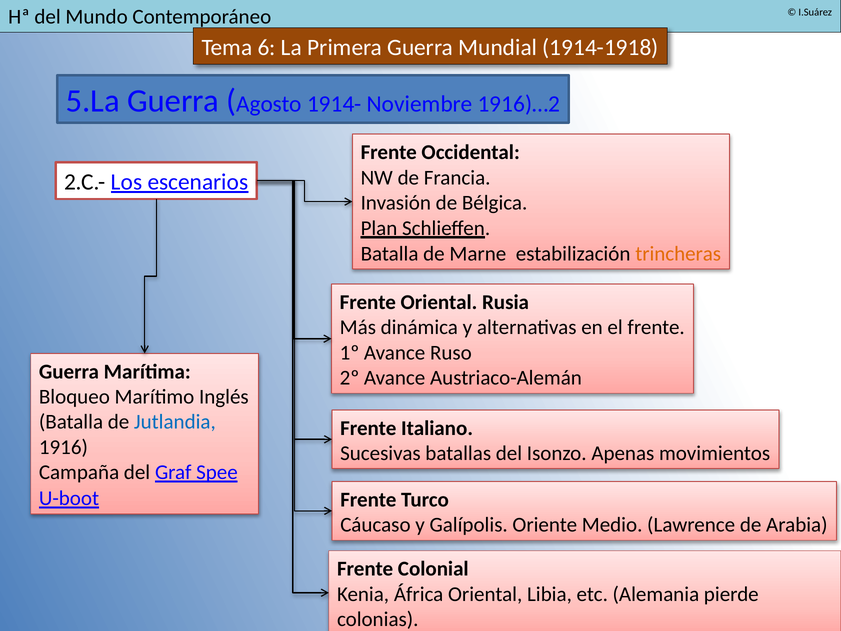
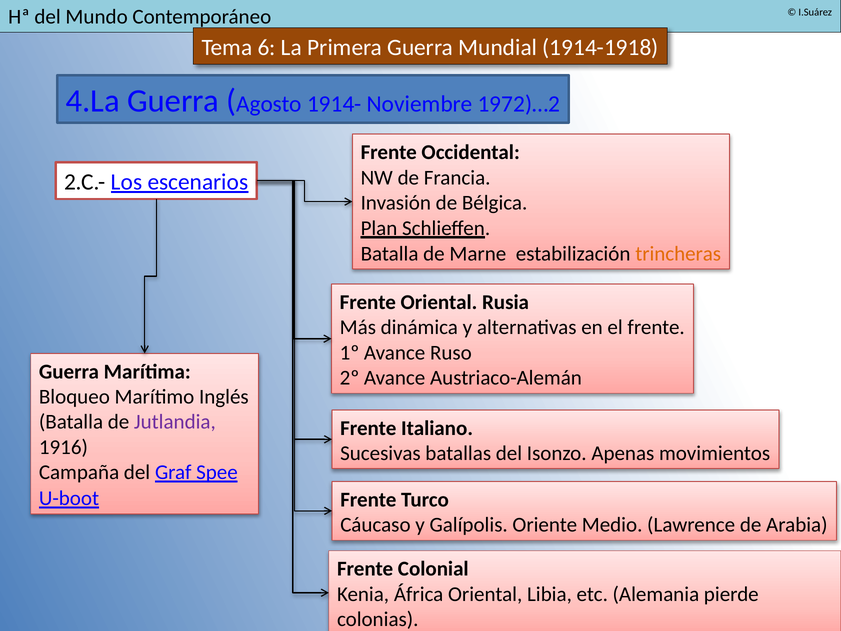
5.La: 5.La -> 4.La (93, 101)
1916)…2: 1916)…2 -> 1972)…2 (519, 104)
Jutlandia colour: blue -> purple (175, 422)
